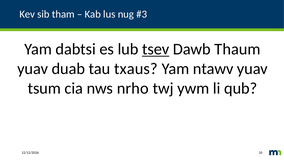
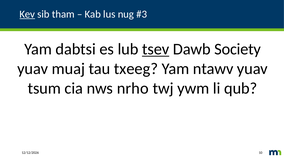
Kev underline: none -> present (27, 14)
Thaum: Thaum -> Society (238, 49)
duab: duab -> muaj (68, 69)
txaus: txaus -> txeeg (136, 69)
